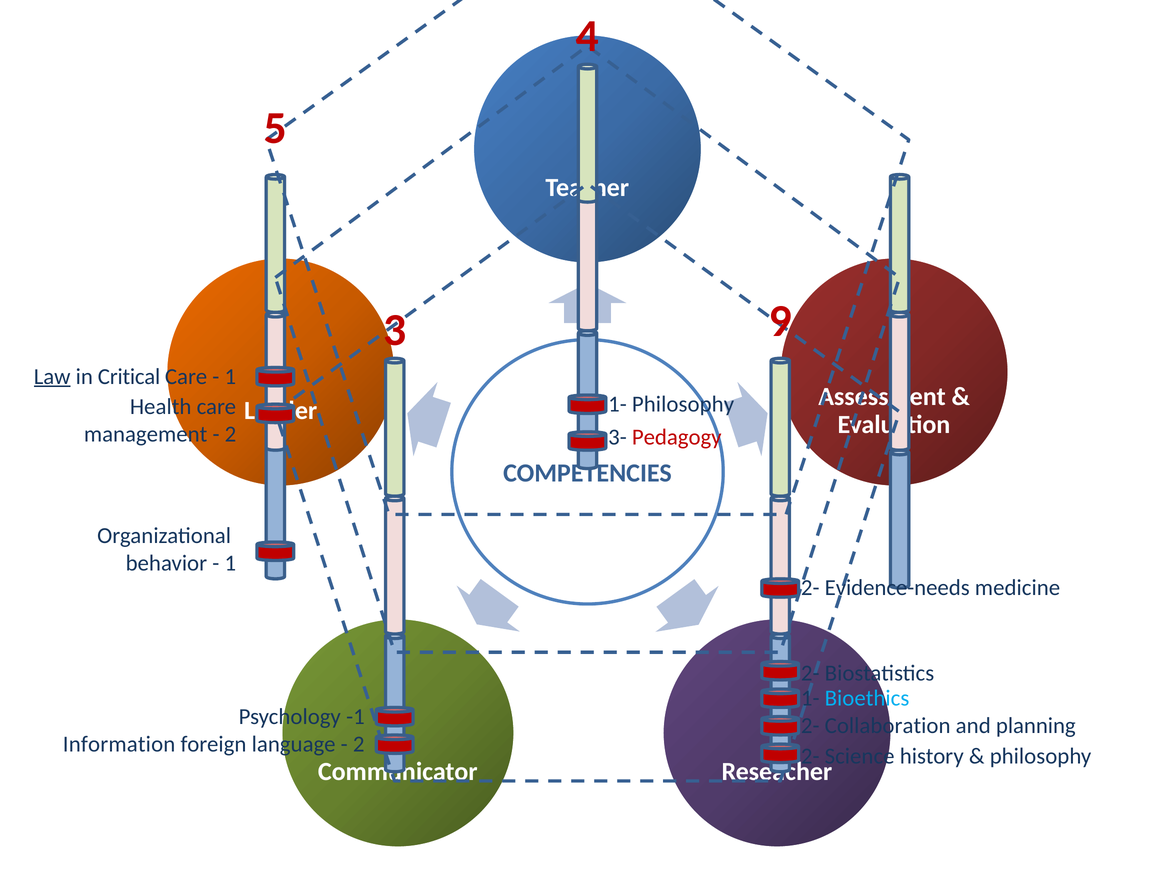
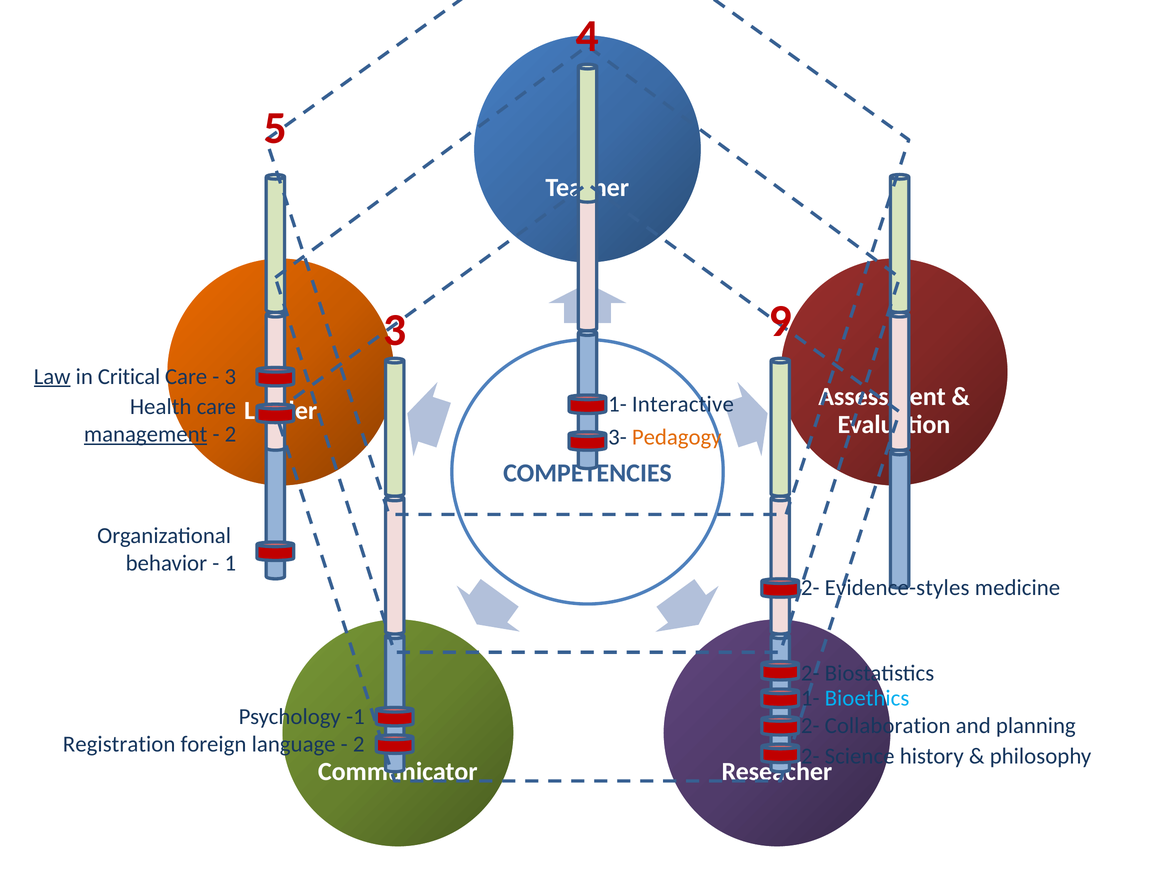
1: 1 -> 3 (230, 376)
1- Philosophy: Philosophy -> Interactive (683, 404)
management underline: none -> present (146, 434)
Pedagogy colour: red -> orange (677, 437)
Evidence-needs: Evidence-needs -> Evidence-styles (897, 587)
Information: Information -> Registration (119, 743)
